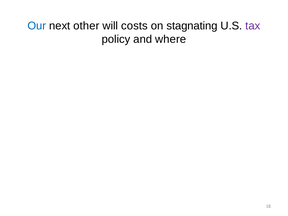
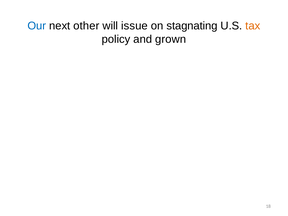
costs: costs -> issue (134, 26)
tax colour: purple -> orange (253, 26)
where: where -> grown (171, 39)
